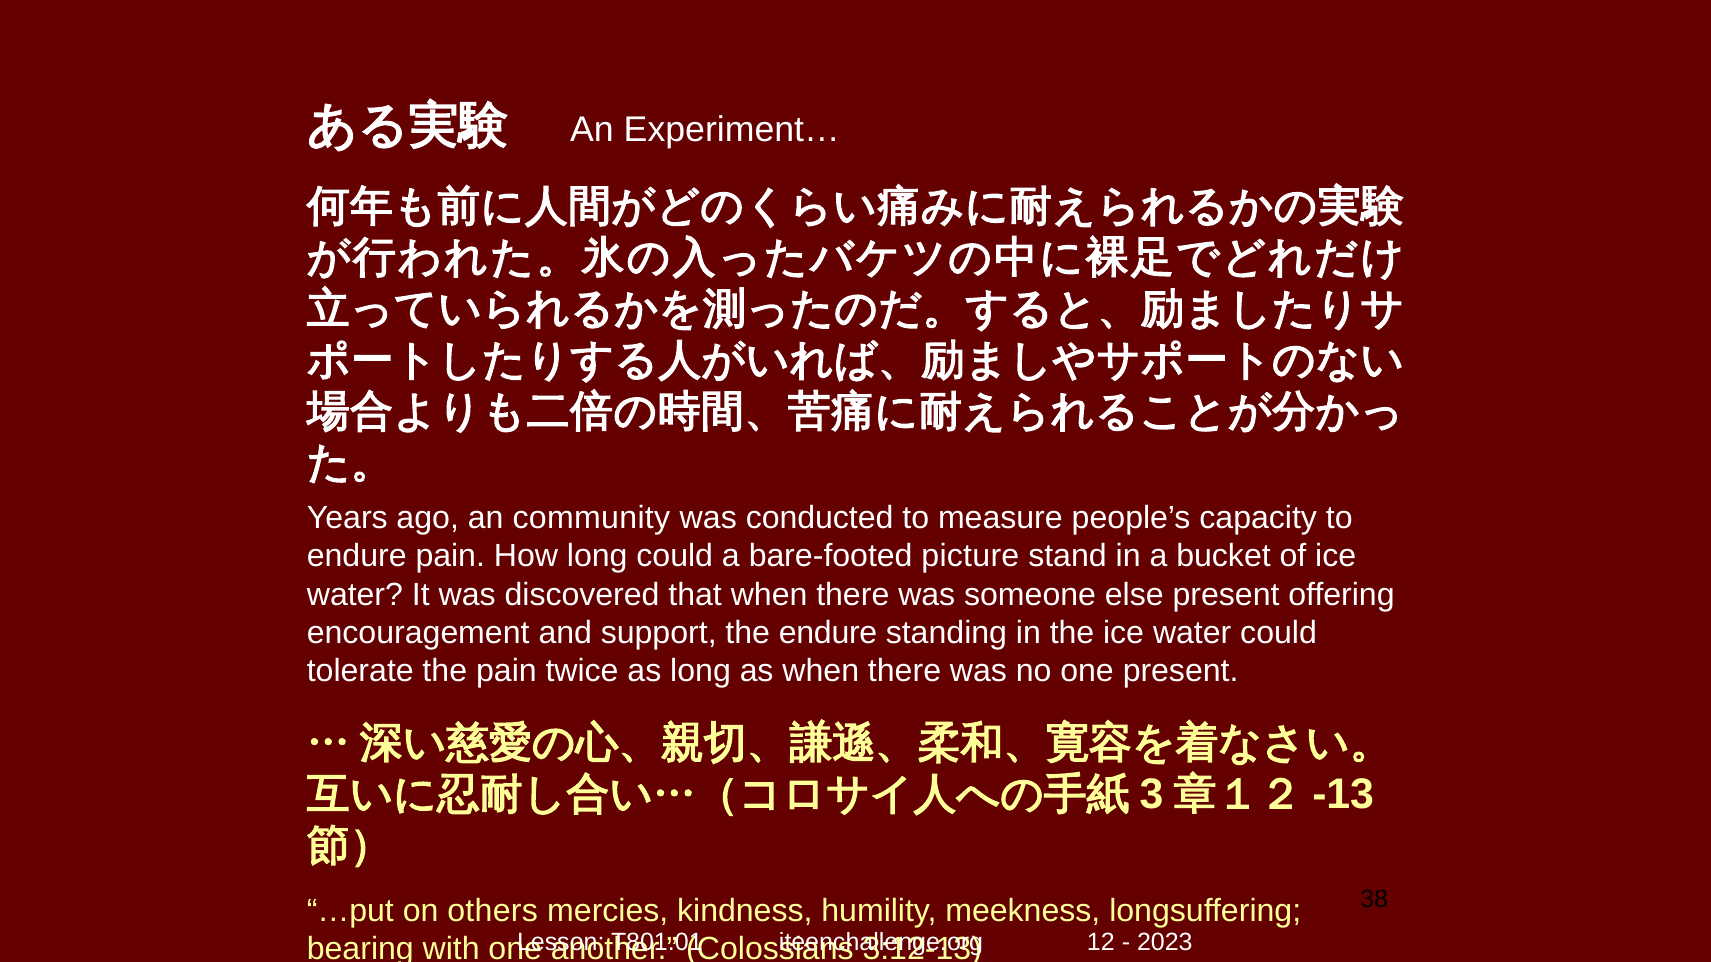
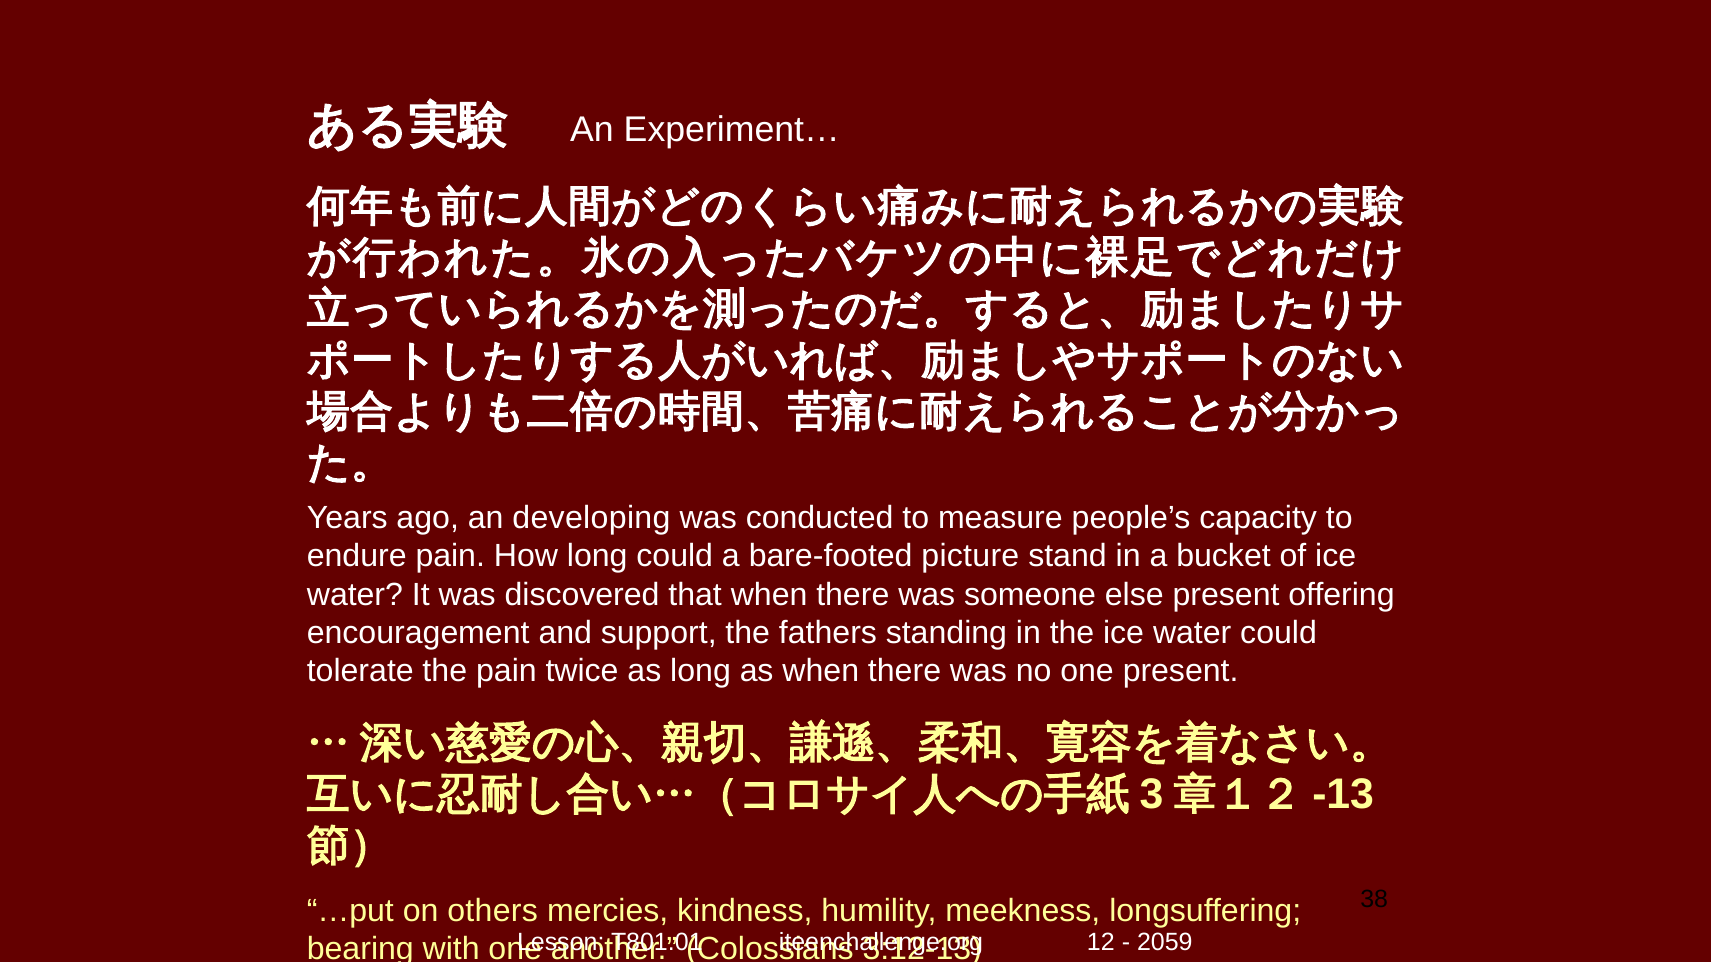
community: community -> developing (591, 518)
the endure: endure -> fathers (828, 633)
2023: 2023 -> 2059 (1165, 943)
